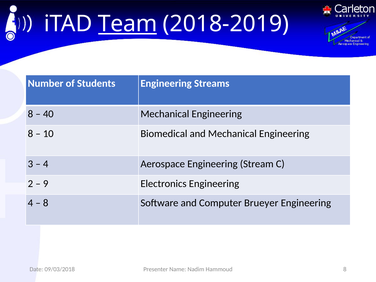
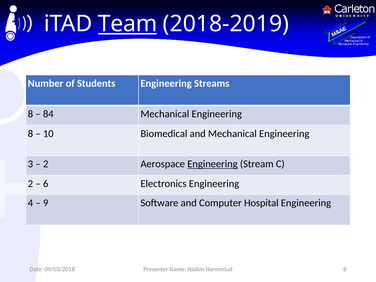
40: 40 -> 84 (48, 114)
4: 4 -> 2 (46, 164)
Engineering underline: none -> present (212, 164)
9: 9 -> 6 (46, 184)
8: 8 -> 9 (46, 203)
Brueyer: Brueyer -> Hospital (261, 203)
